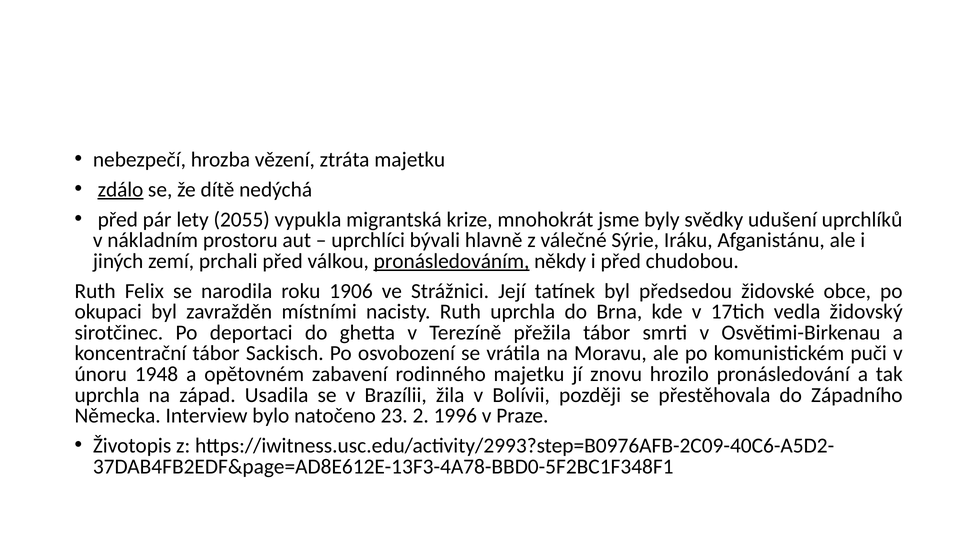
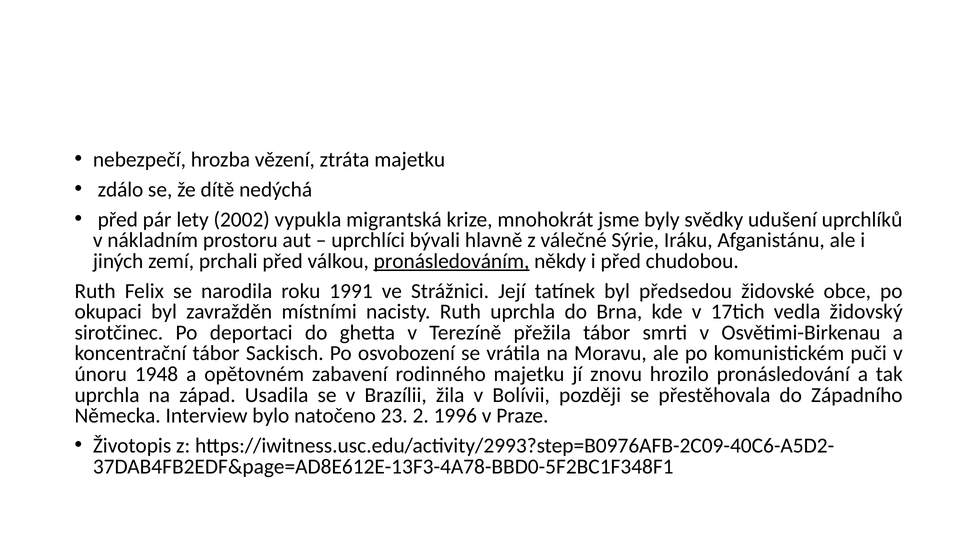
zdálo underline: present -> none (121, 190)
2055: 2055 -> 2002 (242, 220)
1906: 1906 -> 1991 (351, 291)
